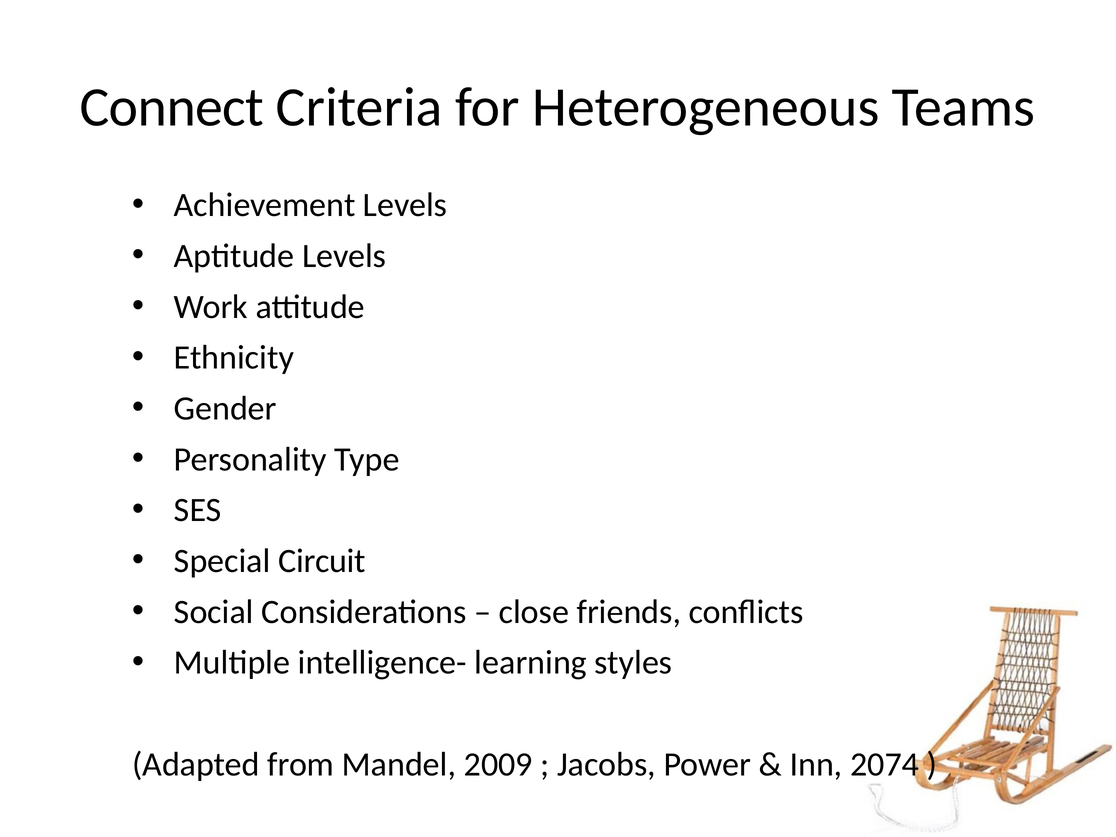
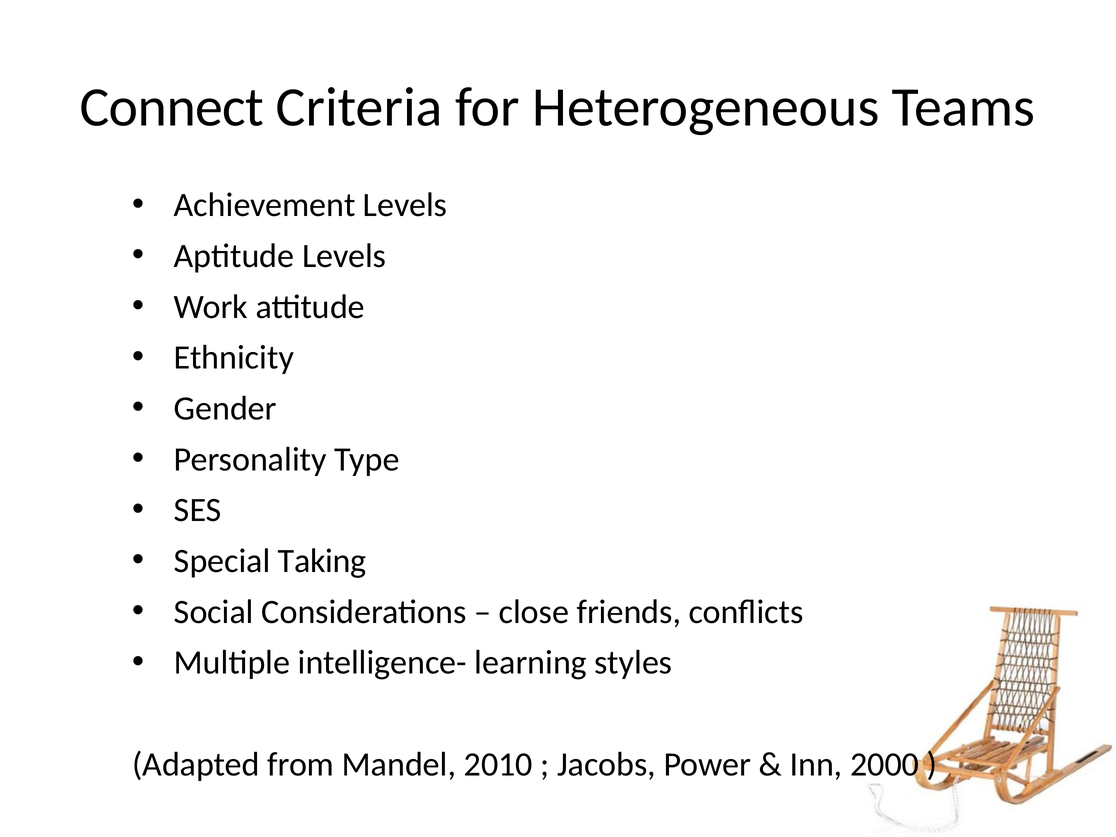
Circuit: Circuit -> Taking (322, 561)
2009: 2009 -> 2010 (498, 764)
2074: 2074 -> 2000 (885, 764)
